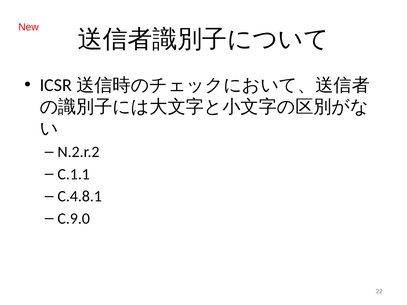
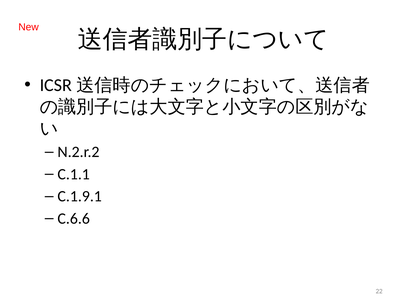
C.4.8.1: C.4.8.1 -> C.1.9.1 (80, 197)
C.9.0: C.9.0 -> C.6.6 (74, 219)
